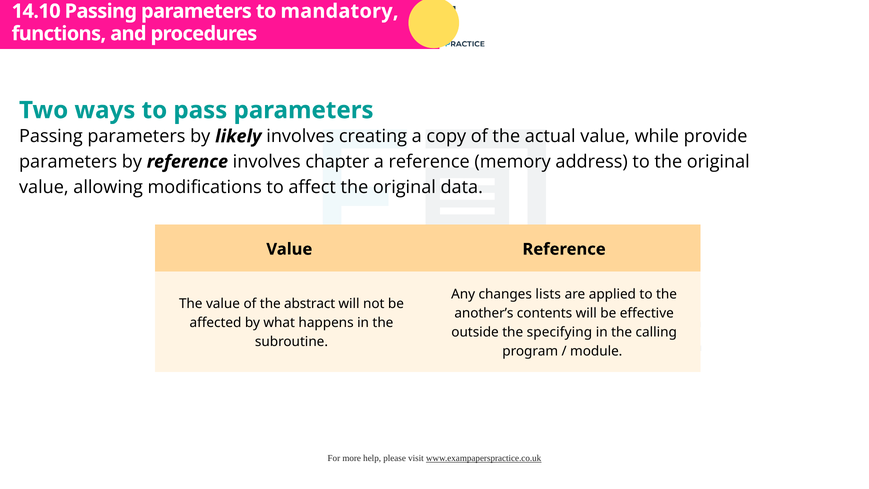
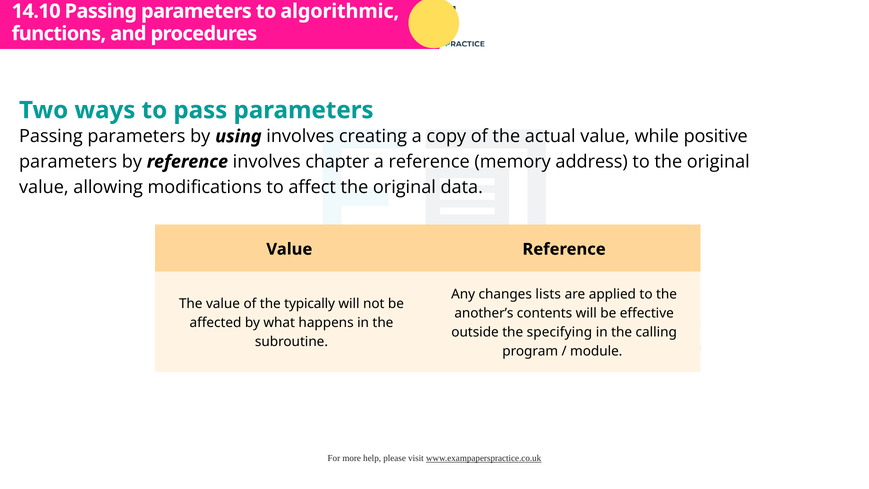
mandatory: mandatory -> algorithmic (340, 11)
likely: likely -> using (238, 136)
provide: provide -> positive (716, 136)
abstract: abstract -> typically (310, 304)
